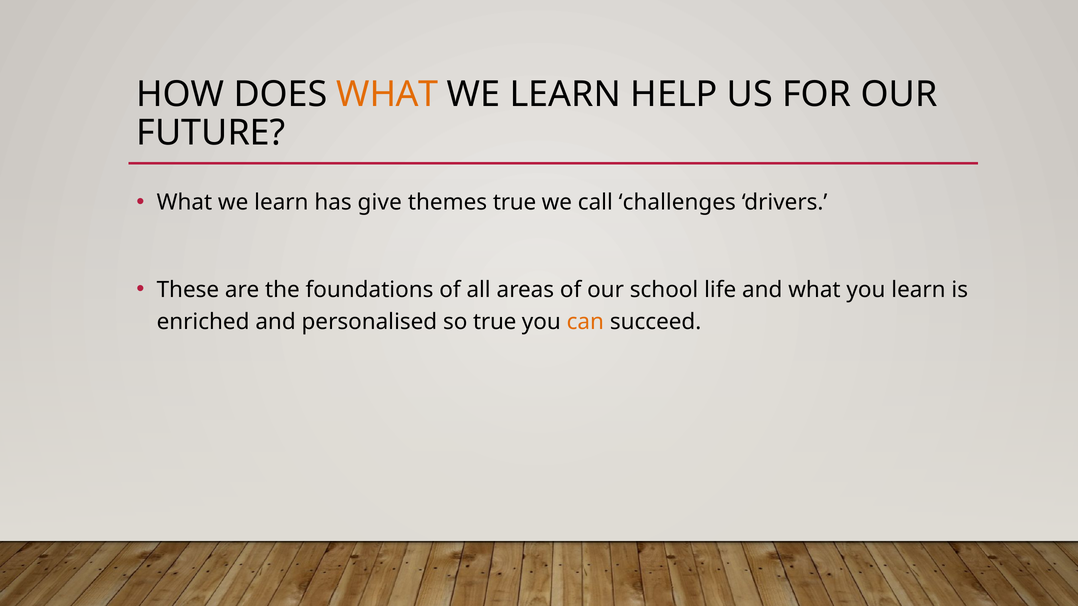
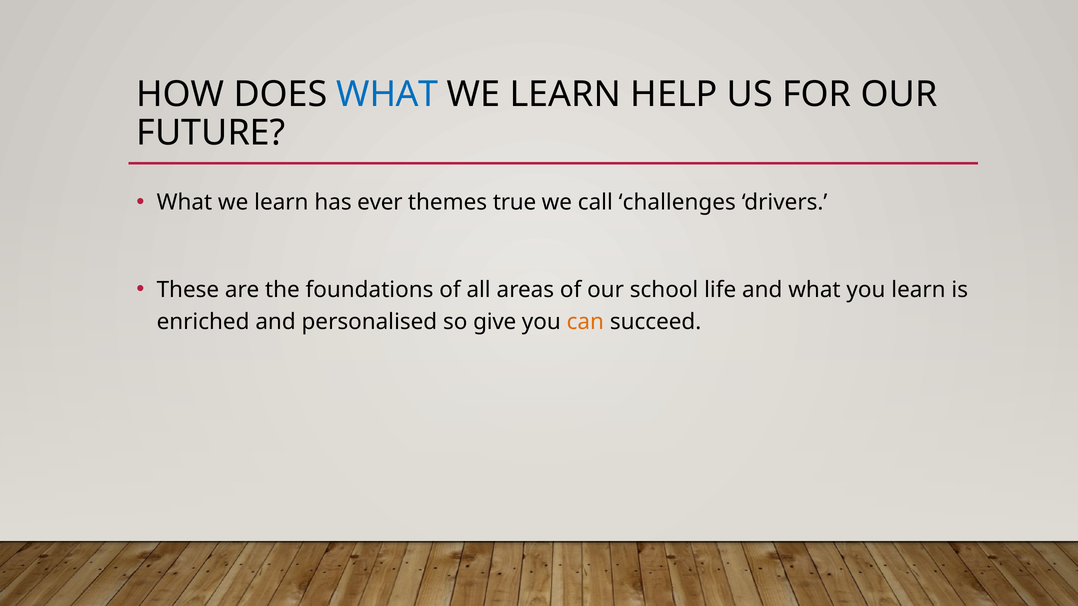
WHAT colour: orange -> blue (387, 94)
give: give -> ever (380, 203)
so true: true -> give (495, 322)
